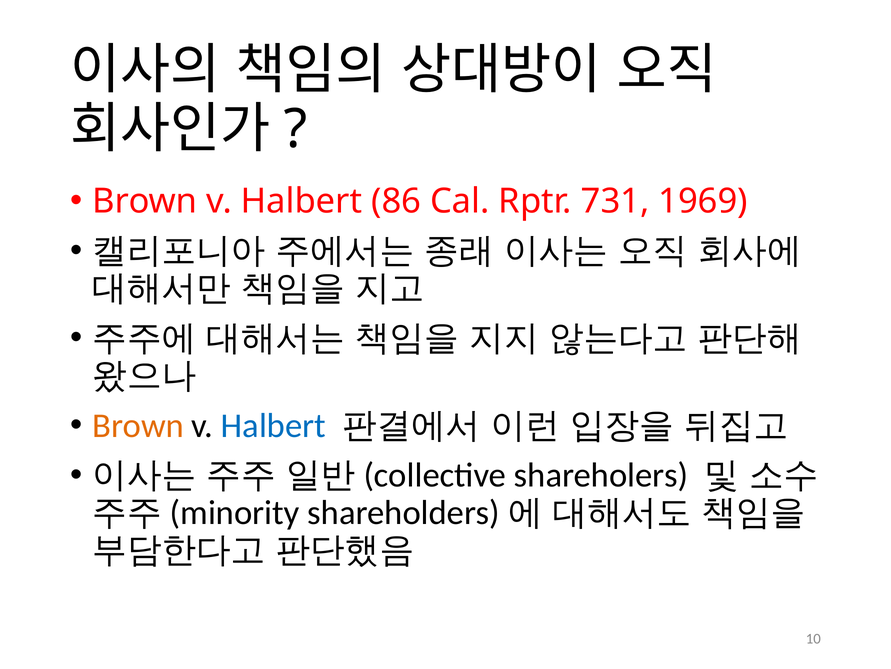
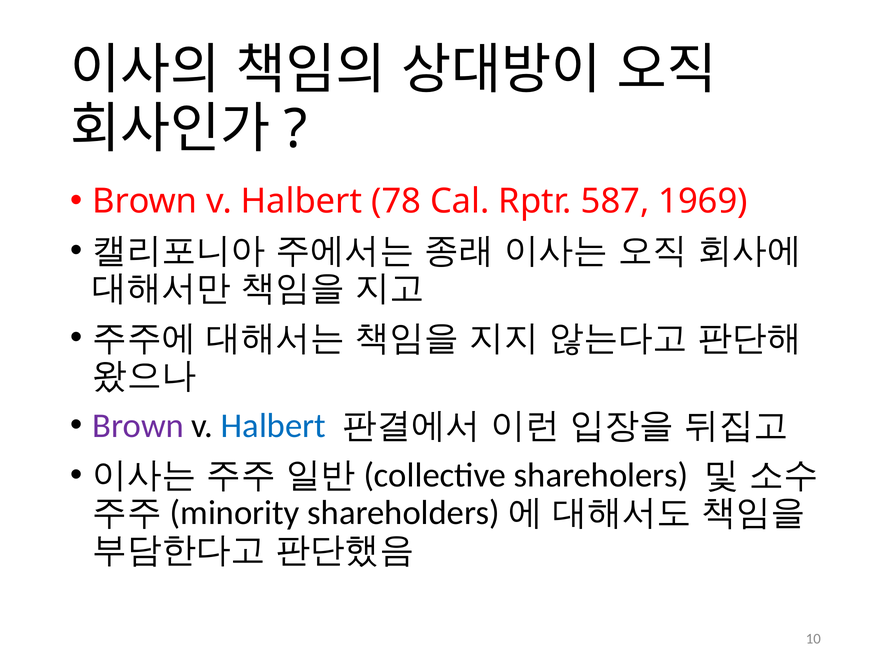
86: 86 -> 78 (396, 201)
731: 731 -> 587 (615, 201)
Brown colour: orange -> purple (138, 425)
